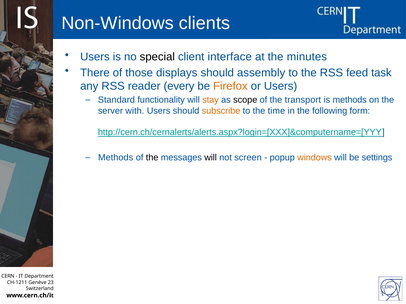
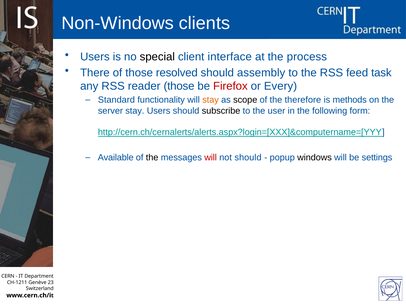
minutes: minutes -> process (307, 57)
displays: displays -> resolved (177, 73)
reader every: every -> those (179, 86)
Firefox colour: orange -> red (230, 86)
or Users: Users -> Every (281, 86)
transport: transport -> therefore (303, 100)
server with: with -> stay (135, 111)
subscribe colour: orange -> black (221, 111)
time: time -> user (277, 111)
Methods: Methods -> Available (116, 158)
will colour: black -> red (211, 158)
not screen: screen -> should (248, 158)
windows colour: orange -> black (315, 158)
